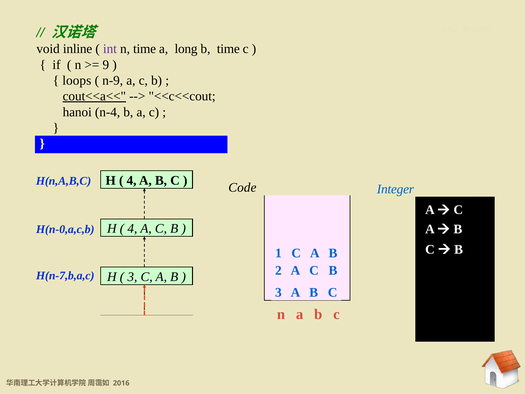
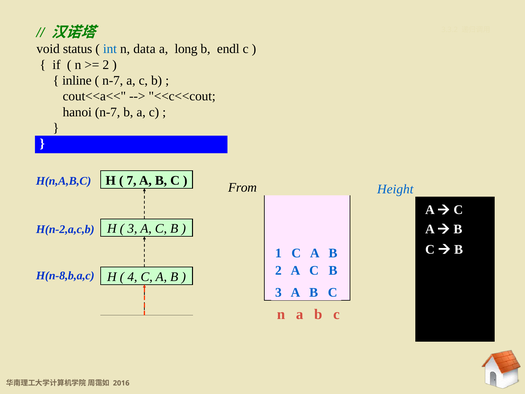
inline: inline -> status (78, 49)
int colour: purple -> blue (110, 49)
n time: time -> data (144, 49)
b time: time -> endl (228, 49)
9: 9 -> 2 (106, 65)
loops: loops -> inline (77, 80)
n-9: n-9 -> n-7 (113, 80)
cout<<a<< underline: present -> none (94, 96)
hanoi n-4: n-4 -> n-7 (108, 112)
4: 4 -> 7 (132, 180)
Code: Code -> From (243, 187)
Integer: Integer -> Height (395, 189)
4: 4 -> 3 (132, 228)
H(n-0,a,c,b: H(n-0,a,c,b -> H(n-2,a,c,b (65, 229)
H(n-7,b,a,c: H(n-7,b,a,c -> H(n-8,b,a,c (65, 275)
3: 3 -> 4 (132, 277)
